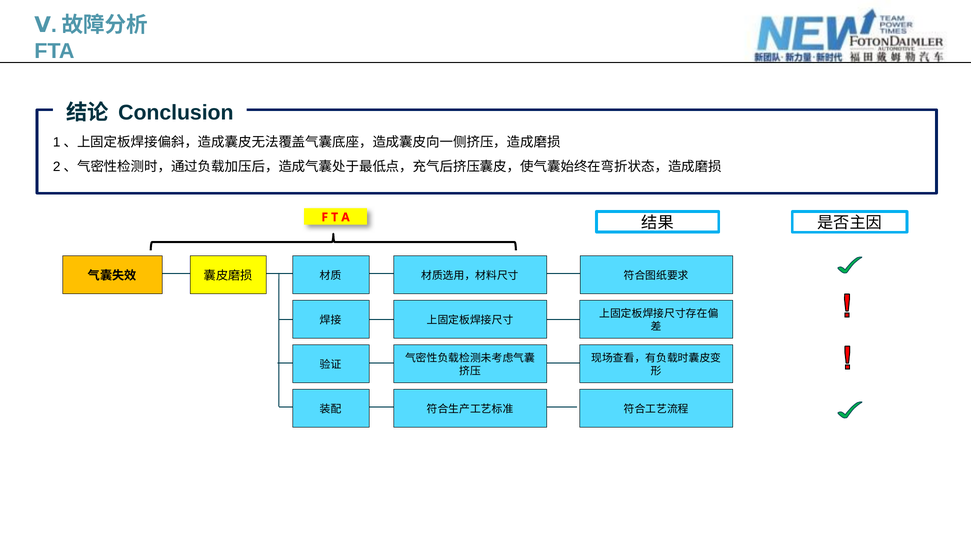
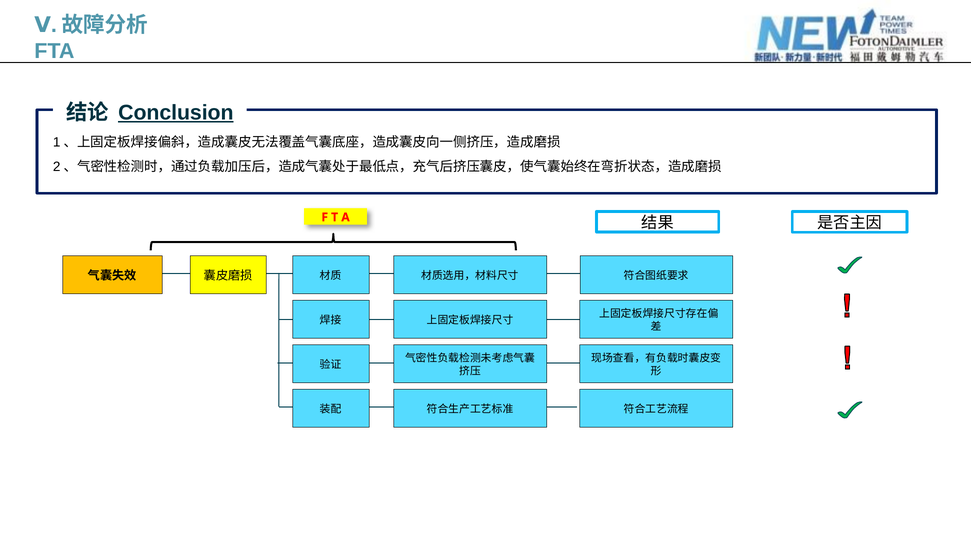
Conclusion underline: none -> present (176, 113)
